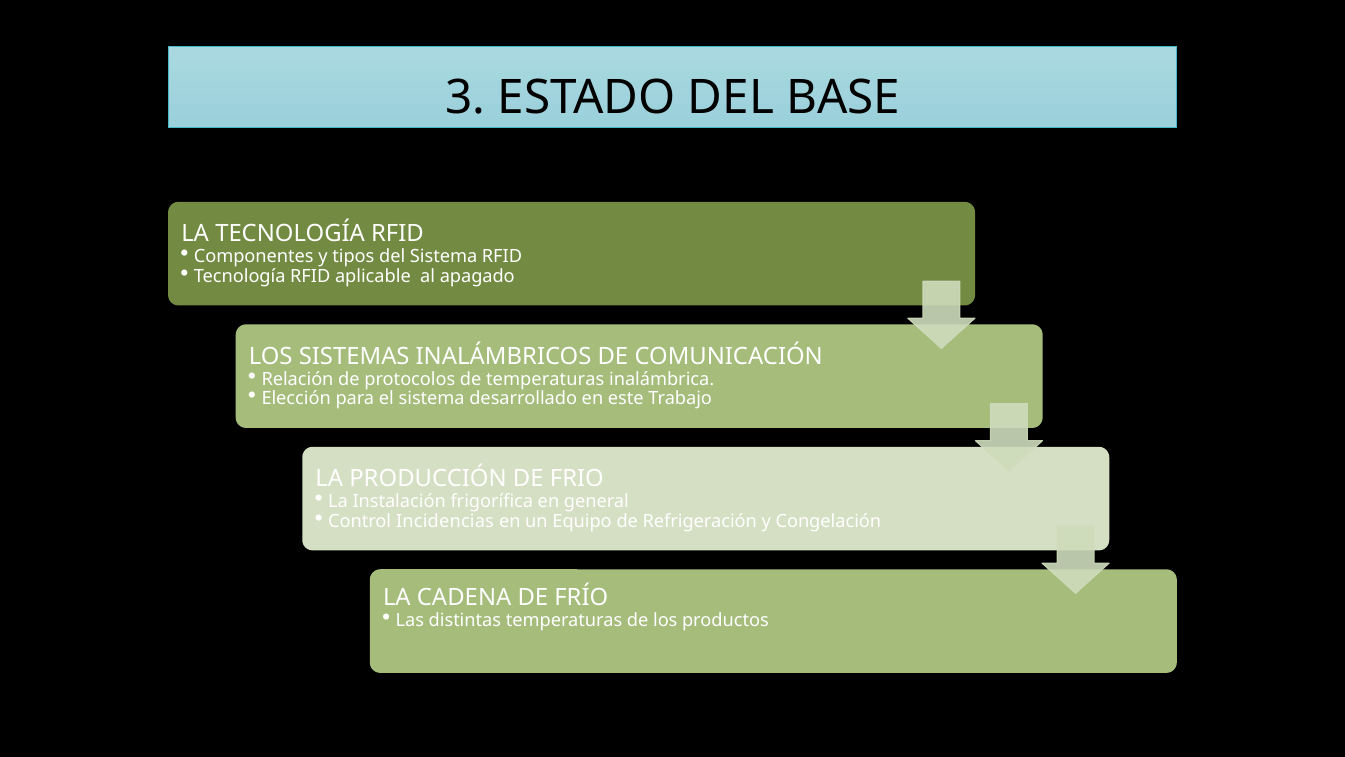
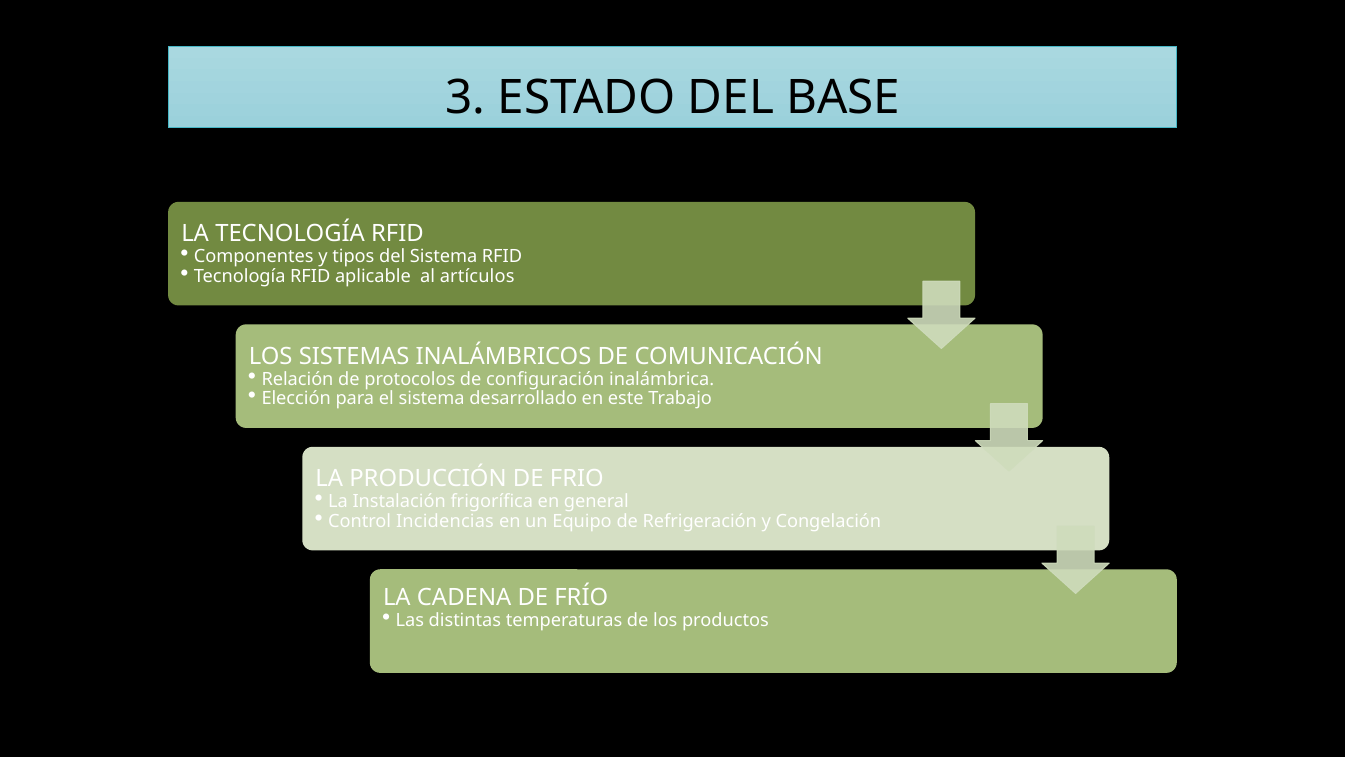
apagado: apagado -> artículos (477, 276)
de temperaturas: temperaturas -> configuración (545, 379)
